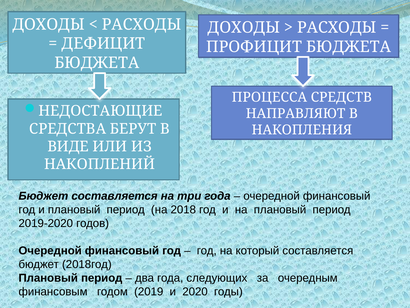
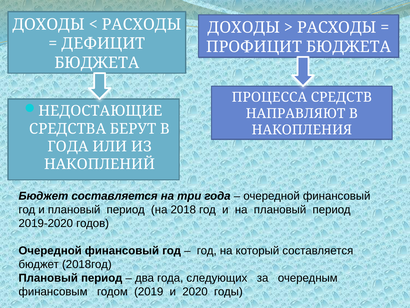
ВИДЕ: ВИДЕ -> ГОДА (68, 146)
